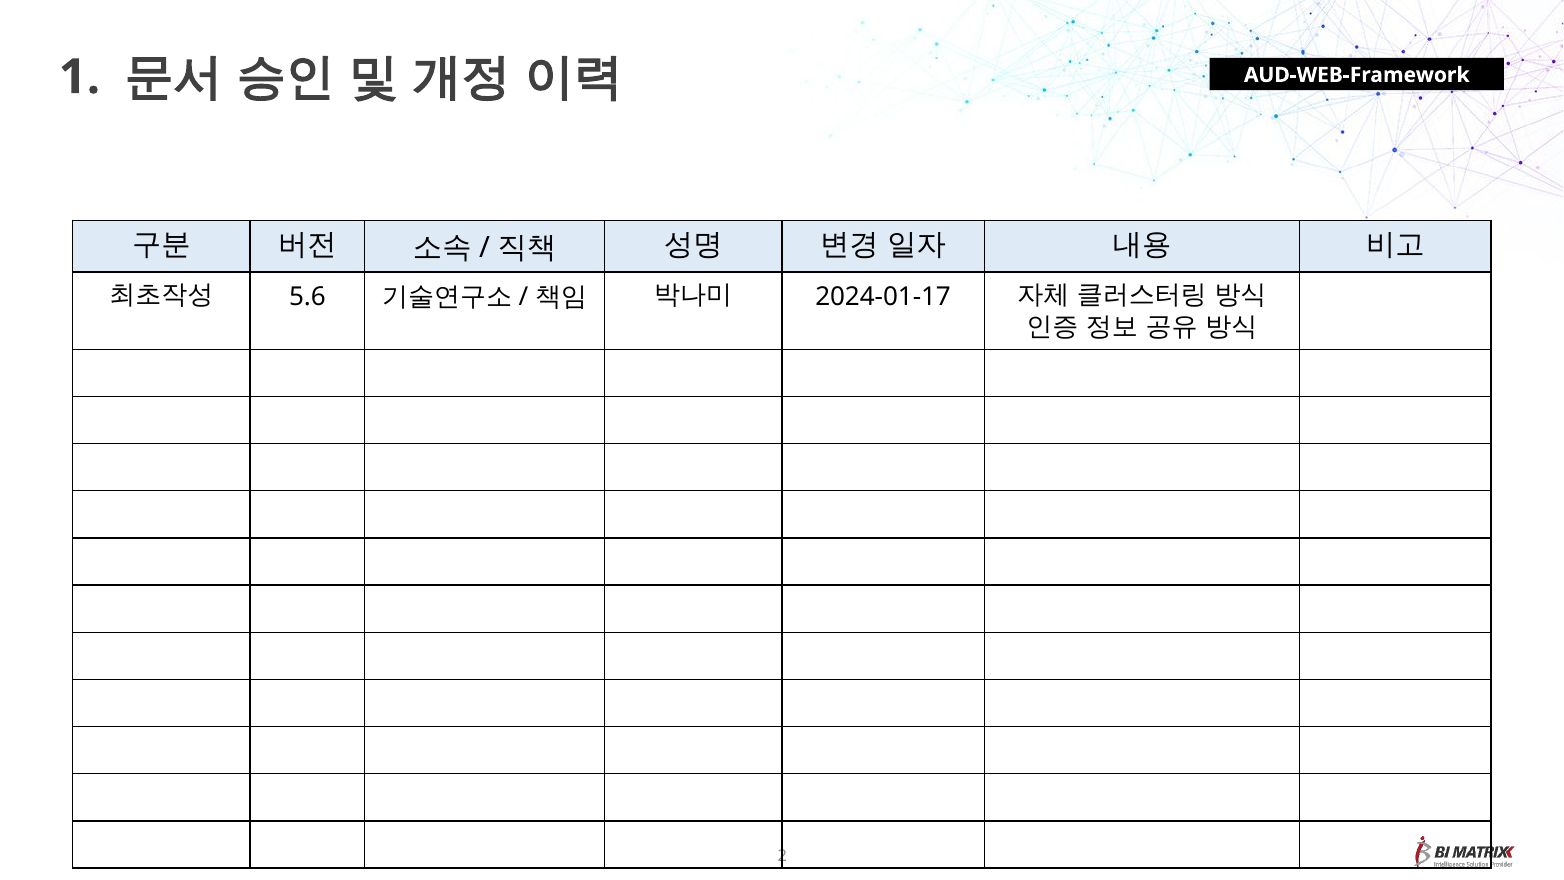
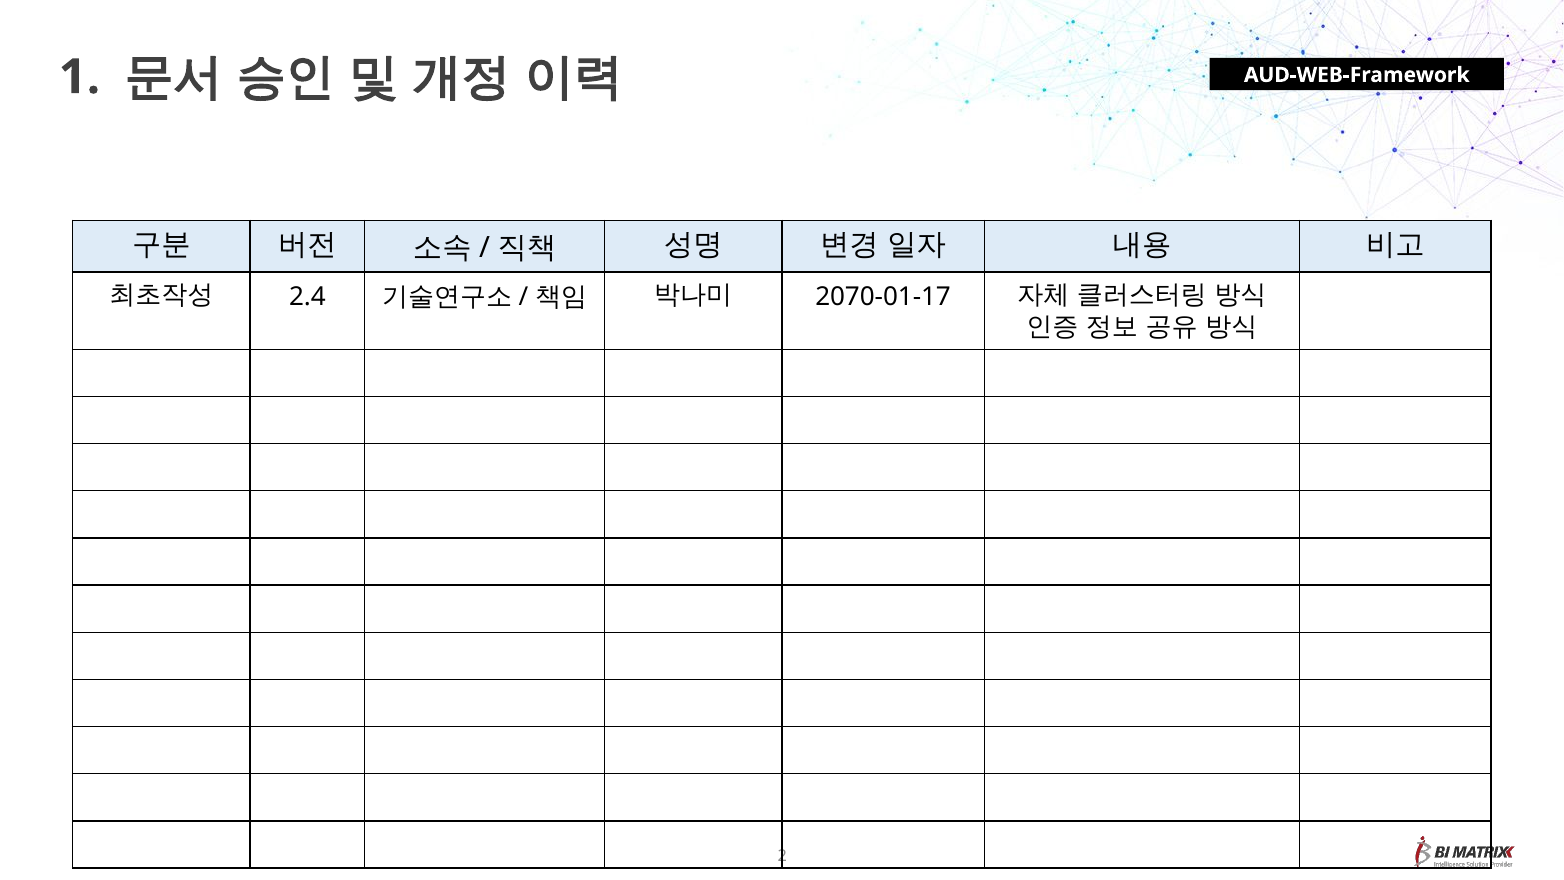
5.6: 5.6 -> 2.4 (307, 297)
2024-01-17: 2024-01-17 -> 2070-01-17 (883, 297)
